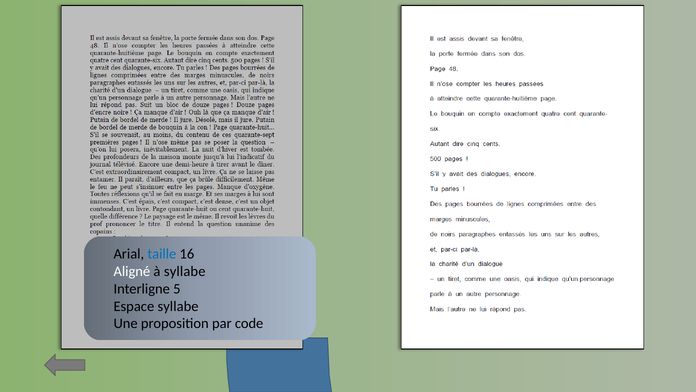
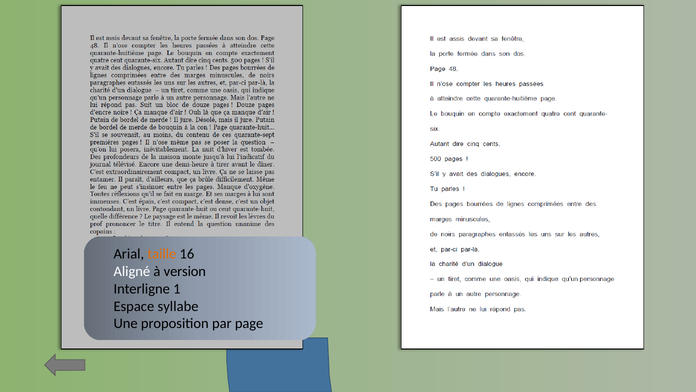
taille colour: blue -> orange (162, 254)
à syllabe: syllabe -> version (185, 271)
5: 5 -> 1 (177, 288)
code: code -> page (249, 323)
